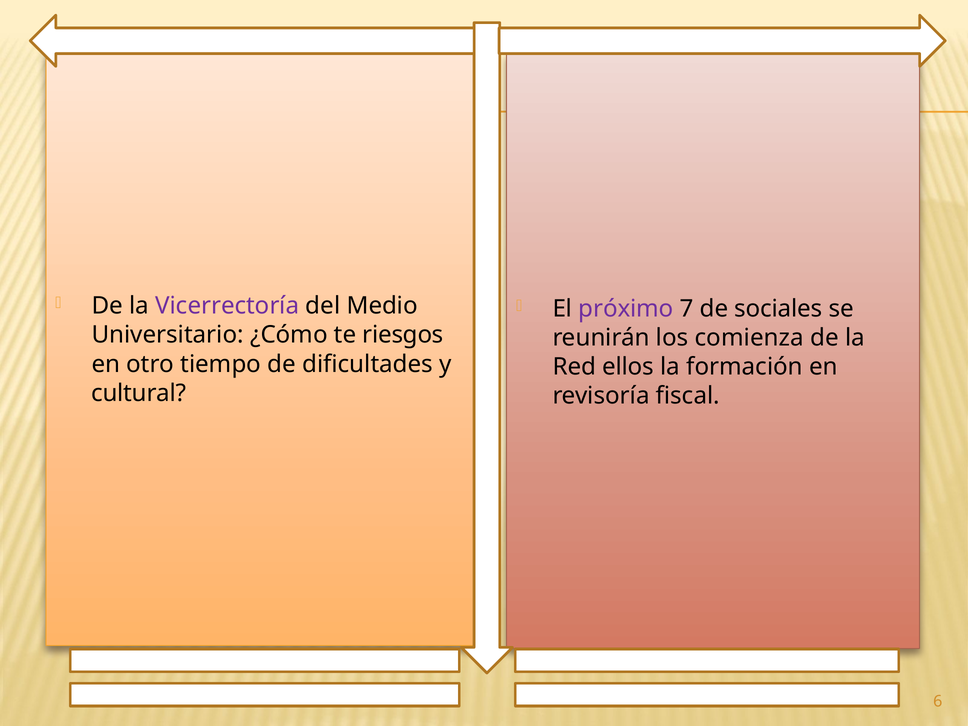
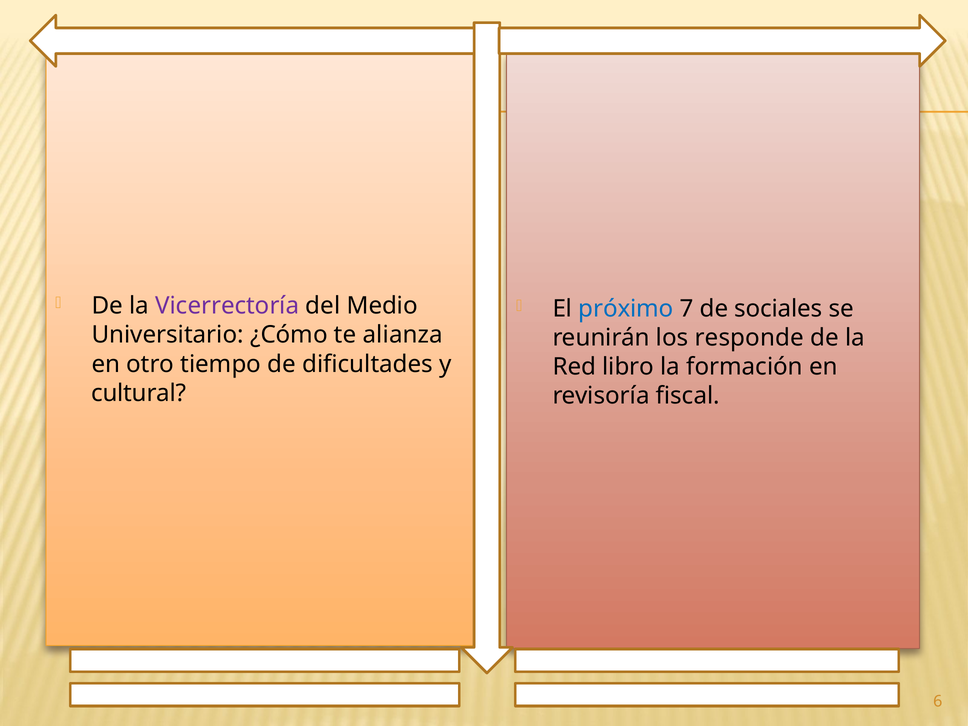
próximo colour: purple -> blue (626, 309)
riesgos: riesgos -> alianza (403, 335)
comienza: comienza -> responde (749, 338)
ellos: ellos -> libro (628, 367)
